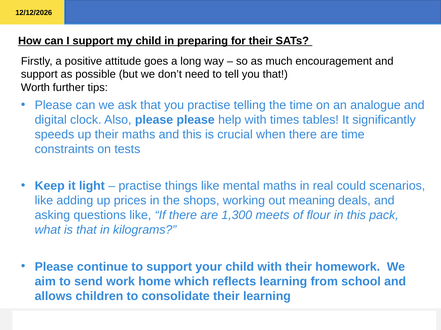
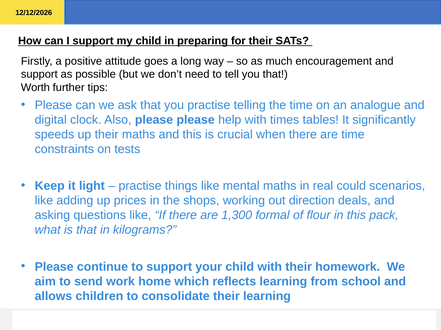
meaning: meaning -> direction (312, 201)
meets: meets -> formal (273, 216)
